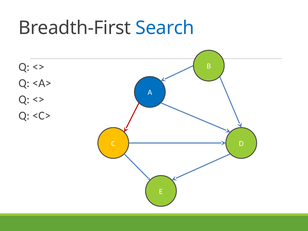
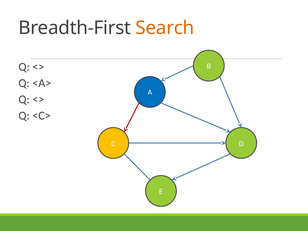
Search colour: blue -> orange (165, 28)
